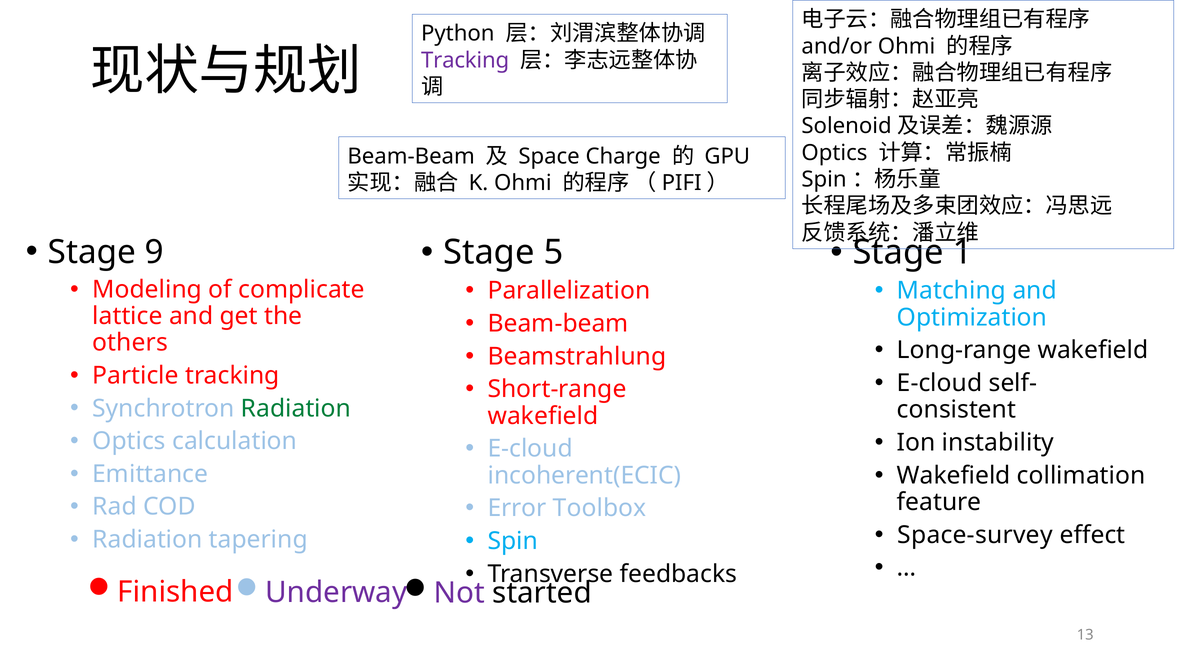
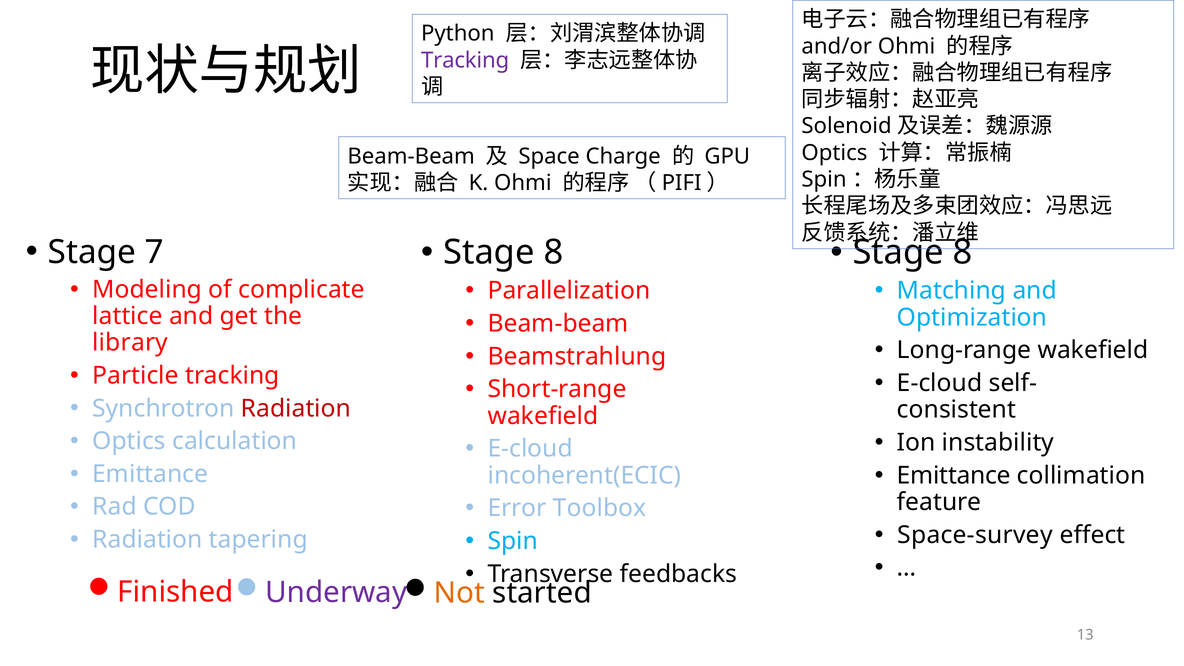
9: 9 -> 7 (154, 252)
5: 5 -> 8 (553, 253)
1: 1 -> 8 (963, 253)
others: others -> library (130, 343)
Radiation colour: green -> red (296, 408)
Wakefield: Wakefield -> Emittance (954, 475)
Not colour: purple -> orange (459, 593)
